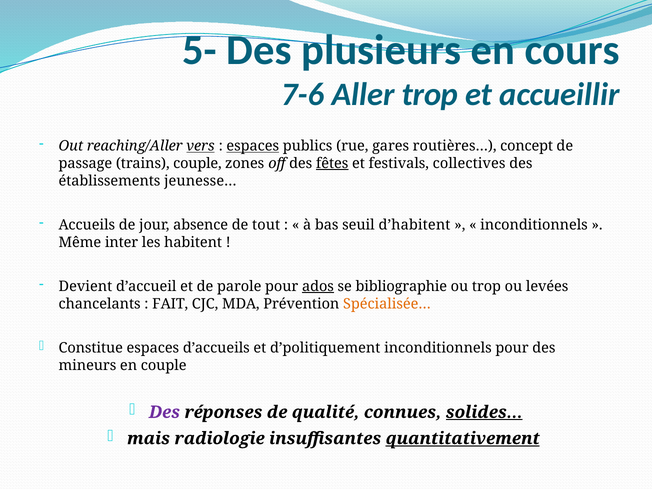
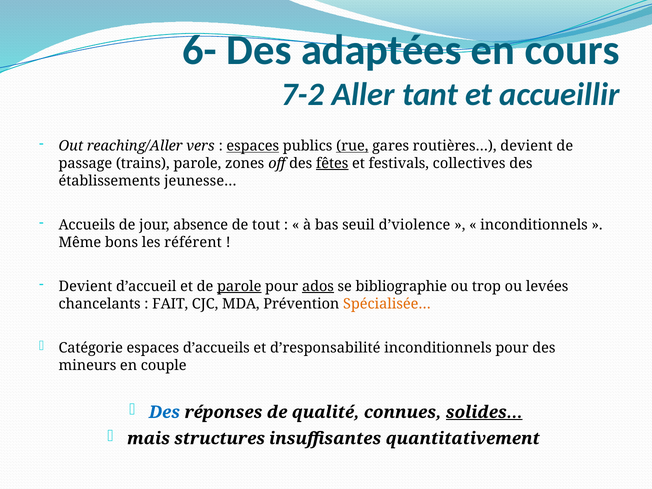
5-: 5- -> 6- (200, 50)
plusieurs: plusieurs -> adaptées (381, 50)
7-6: 7-6 -> 7-2 (303, 95)
Aller trop: trop -> tant (430, 95)
vers underline: present -> none (200, 146)
rue underline: none -> present (352, 146)
routières… concept: concept -> devient (526, 146)
trains couple: couple -> parole (197, 163)
d’habitent: d’habitent -> d’violence (414, 225)
inter: inter -> bons (121, 242)
habitent: habitent -> référent (193, 242)
parole underline: none -> present (239, 286)
Constitue: Constitue -> Catégorie (91, 348)
d’politiquement: d’politiquement -> d’responsabilité (325, 348)
Des colour: purple -> blue (164, 412)
radiologie: radiologie -> structures (220, 438)
quantitativement underline: present -> none (463, 438)
